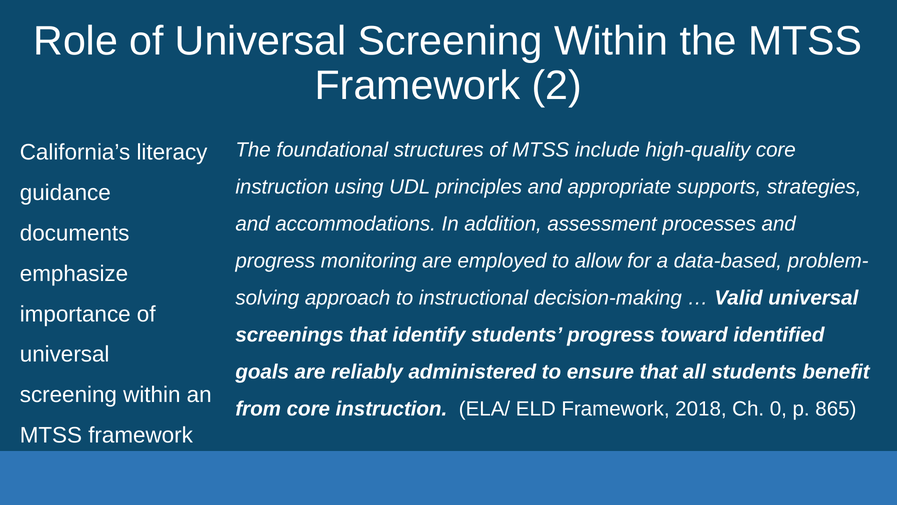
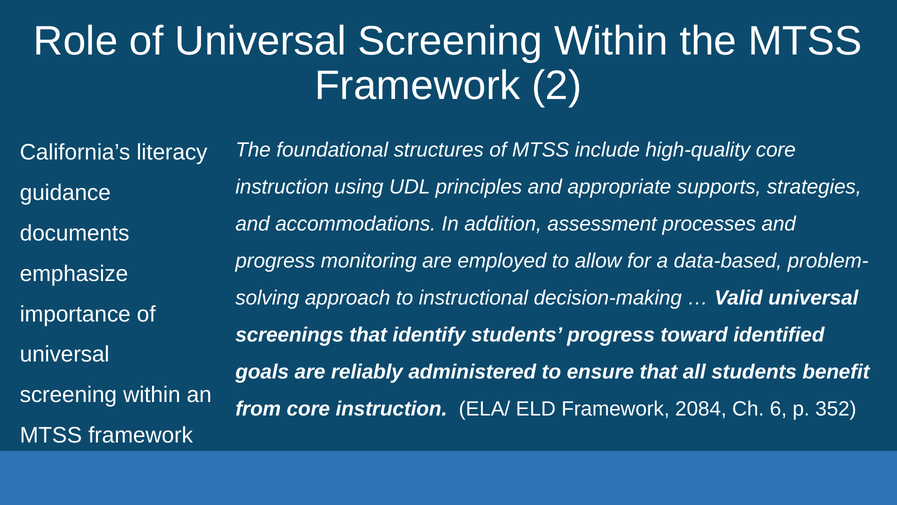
2018: 2018 -> 2084 (701, 409)
0: 0 -> 6 (778, 409)
865: 865 -> 352 (836, 409)
